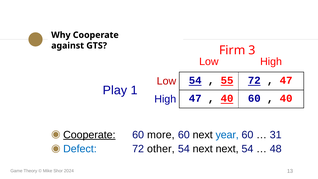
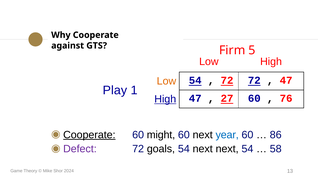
3: 3 -> 5 (252, 50)
Low colour: red -> orange (166, 81)
55: 55 -> 72 (227, 80)
High underline: none -> present (165, 99)
40: 40 -> 27 (227, 98)
40: 40 -> 76 (286, 98)
more: more -> might (161, 135)
31: 31 -> 86 (276, 135)
Defect colour: blue -> purple (80, 149)
other: other -> goals (161, 149)
48: 48 -> 58 (276, 149)
